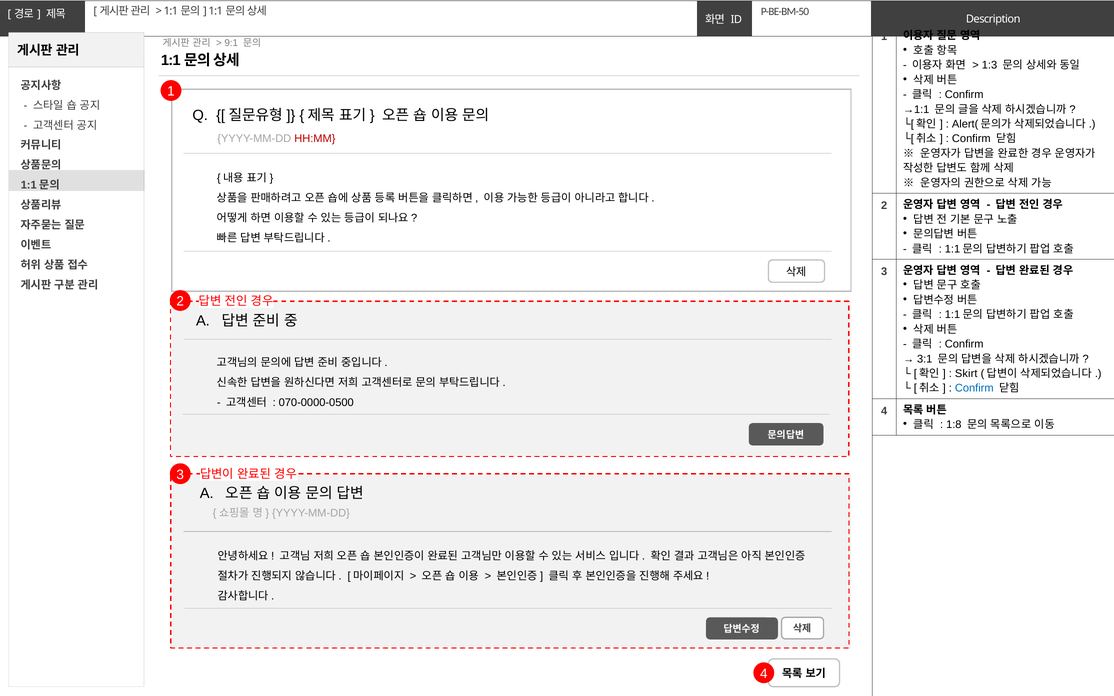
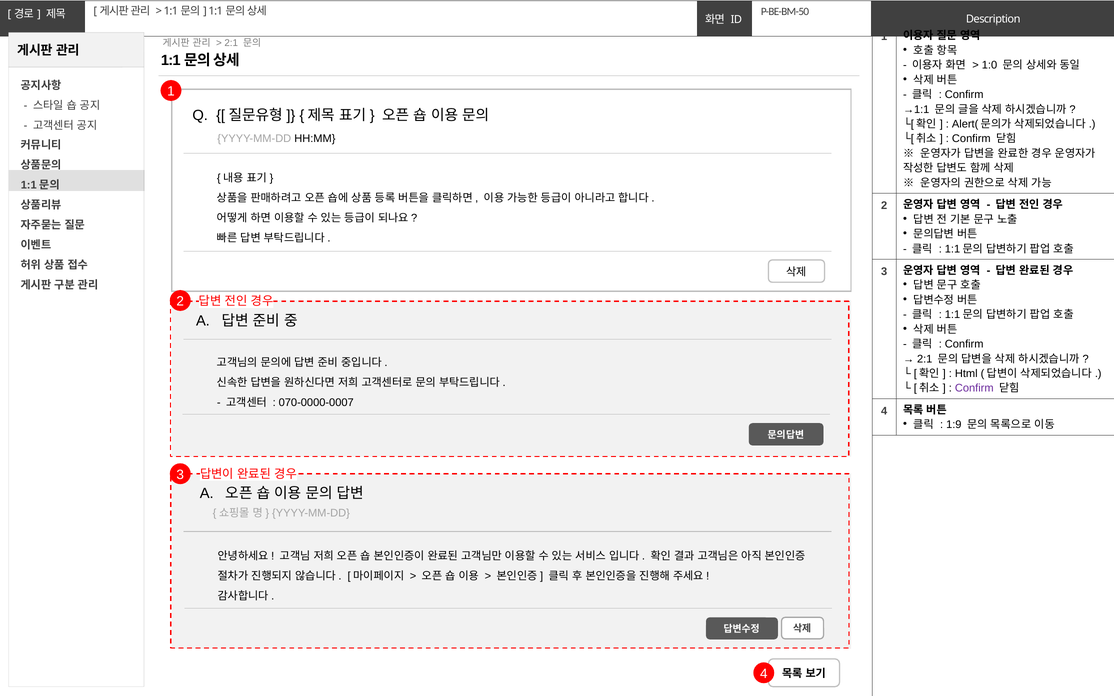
9:1: 9:1 -> 2:1 (231, 43)
1:3: 1:3 -> 1:0 (989, 65)
HH:MM colour: red -> black (315, 138)
3:1: 3:1 -> 2:1 (925, 359)
Skirt: Skirt -> Html (966, 374)
Confirm colour: blue -> purple (974, 388)
070-0000-0500: 070-0000-0500 -> 070-0000-0007 (316, 403)
1:8: 1:8 -> 1:9 (954, 425)
